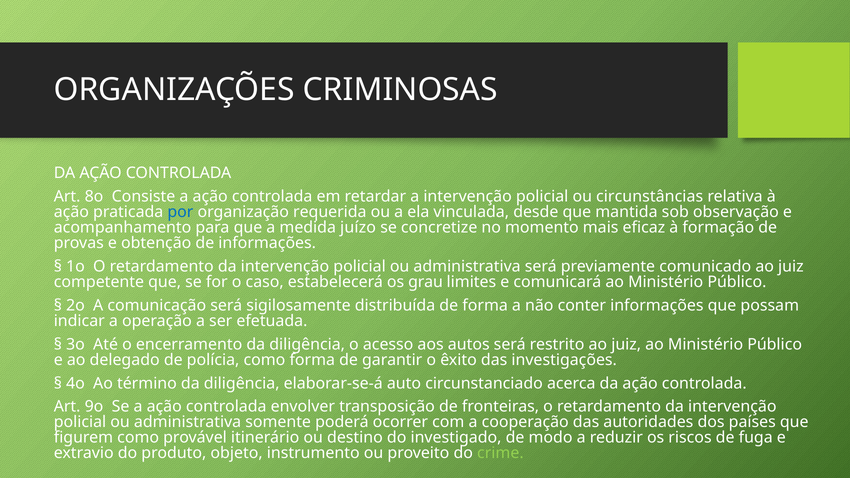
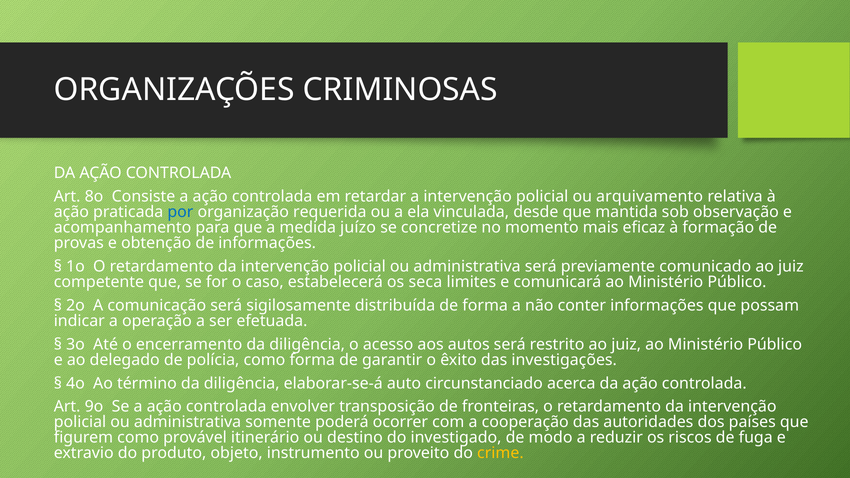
circunstâncias: circunstâncias -> arquivamento (650, 197)
grau: grau -> seca (425, 282)
crime colour: light green -> yellow (500, 453)
